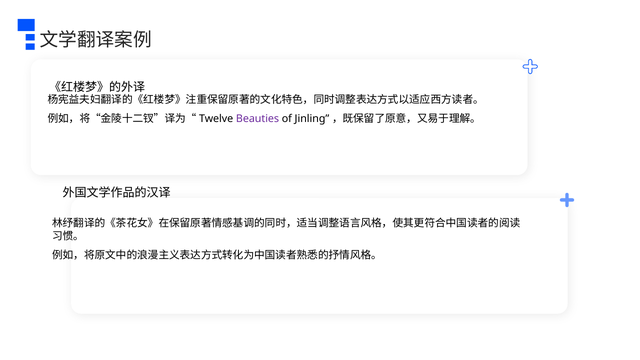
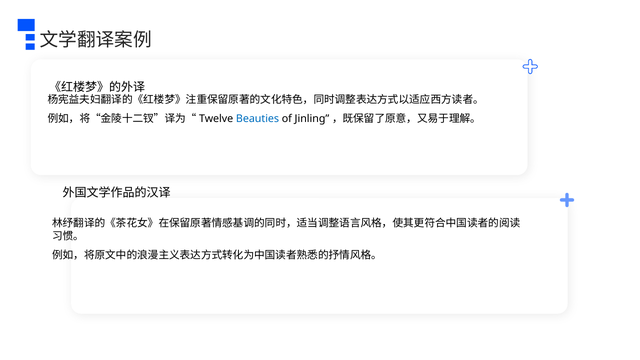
Beauties colour: purple -> blue (258, 119)
